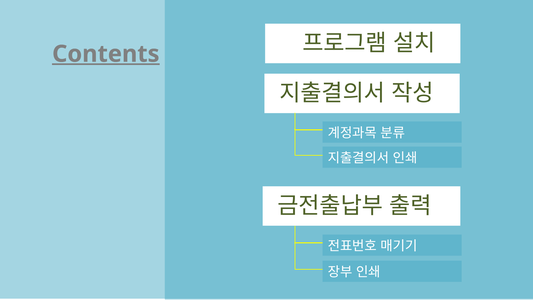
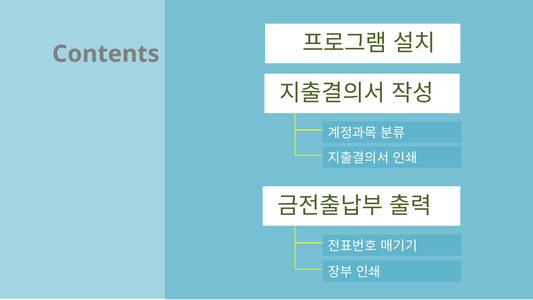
Contents underline: present -> none (106, 54)
